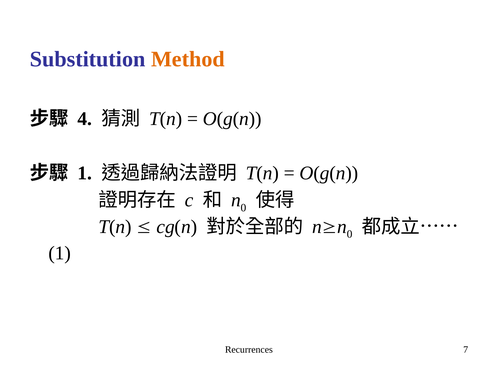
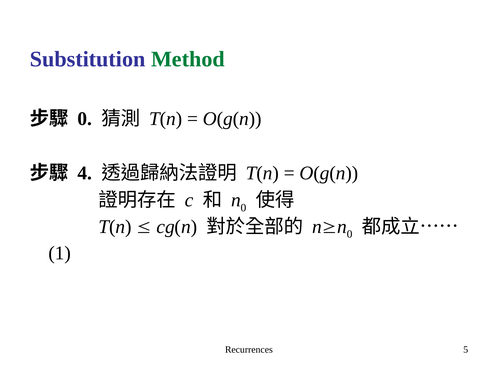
Method colour: orange -> green (188, 59)
4: 4 -> 0 (85, 119)
1: 1 -> 4 (85, 173)
7: 7 -> 5 (466, 349)
